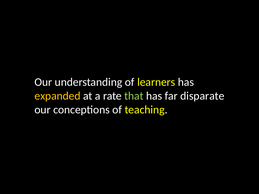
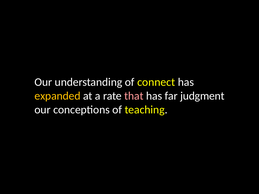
learners: learners -> connect (156, 82)
that colour: light green -> pink (134, 96)
disparate: disparate -> judgment (202, 96)
